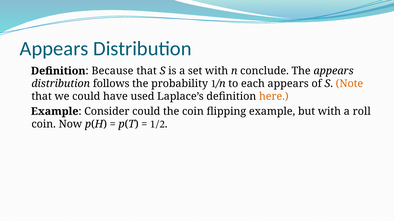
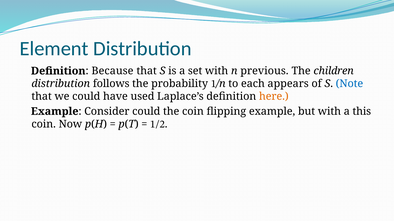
Appears: Appears -> Element (54, 49)
conclude: conclude -> previous (264, 71)
The appears: appears -> children (334, 71)
Note colour: orange -> blue (349, 84)
roll: roll -> this (362, 112)
